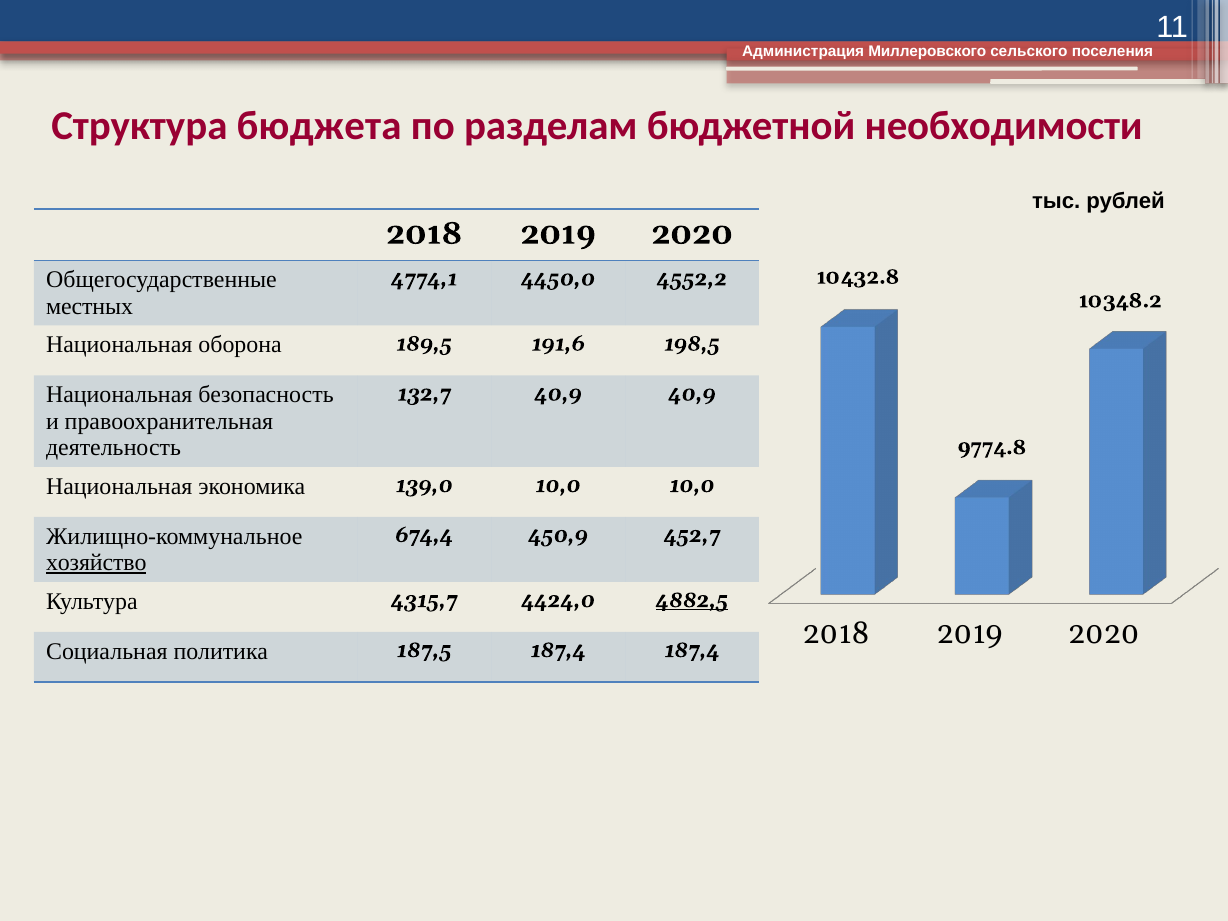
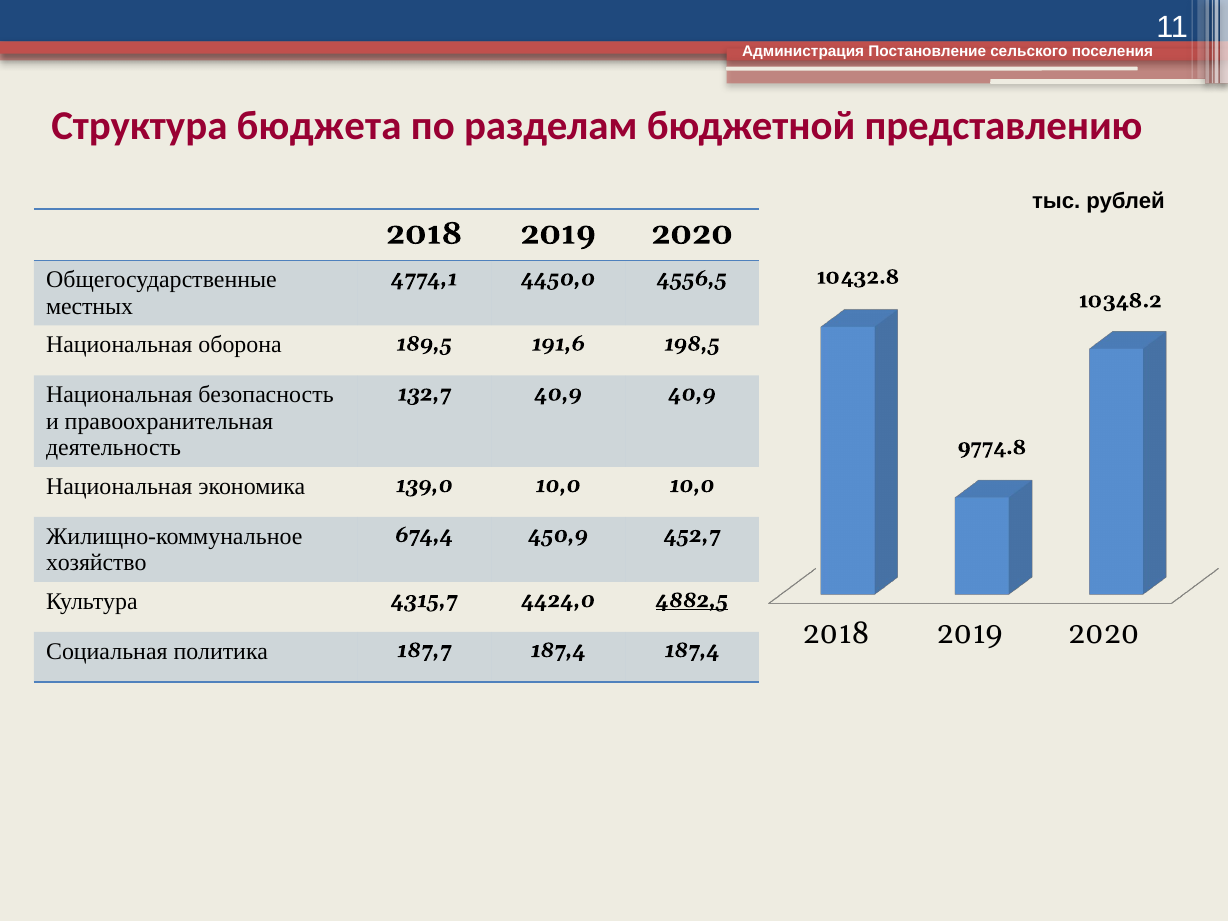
Миллеровского: Миллеровского -> Постановление (927, 51)
необходимости: необходимости -> представлению (1004, 126)
4552,2: 4552,2 -> 4556,5 (692, 279)
хозяйство underline: present -> none (96, 563)
187,5: 187,5 -> 187,7 (424, 650)
